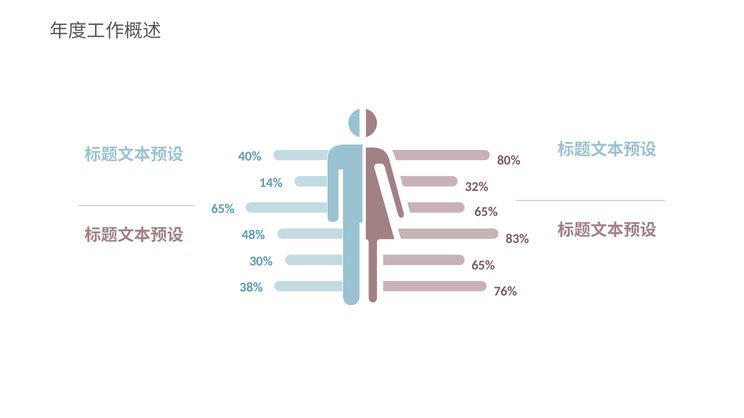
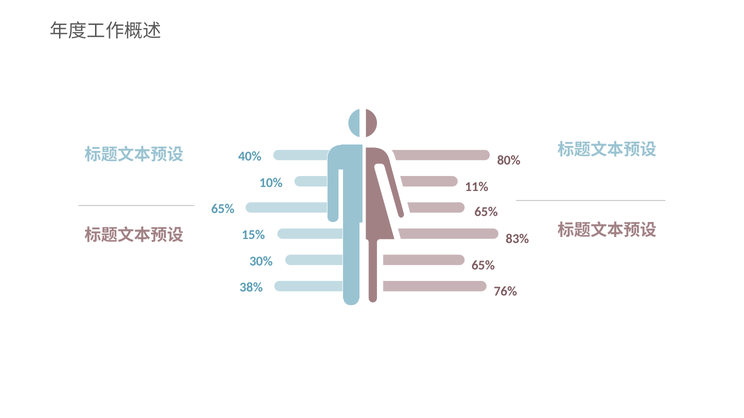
14%: 14% -> 10% (271, 183)
32%: 32% -> 11% (477, 187)
48%: 48% -> 15% (253, 235)
